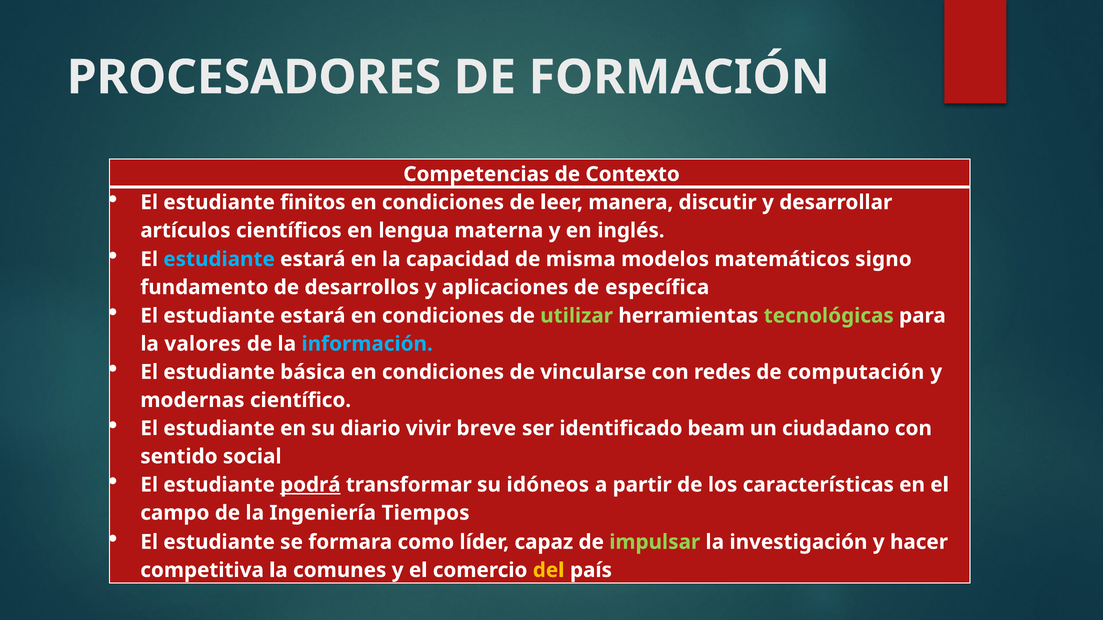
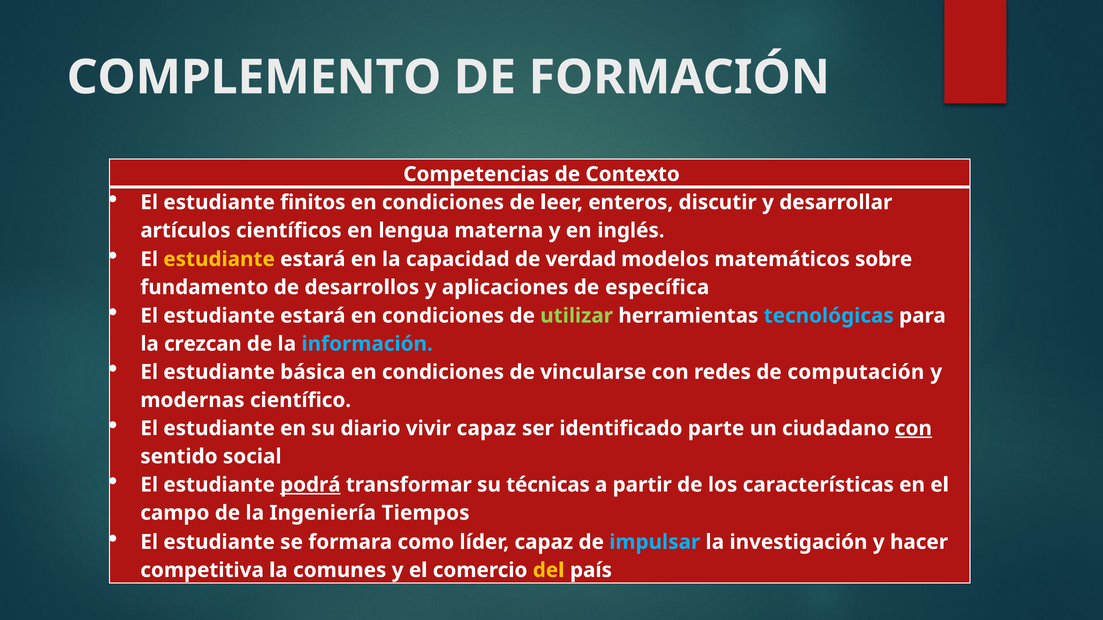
PROCESADORES: PROCESADORES -> COMPLEMENTO (254, 77)
manera: manera -> enteros (631, 202)
estudiante colour: light blue -> yellow (219, 259)
misma: misma -> verdad (581, 259)
signo: signo -> sobre (884, 259)
tecnológicas colour: light green -> light blue (829, 316)
valores: valores -> crezcan (203, 344)
vivir breve: breve -> capaz (486, 429)
beam: beam -> parte (716, 429)
con underline: none -> present (913, 429)
idóneos: idóneos -> técnicas (548, 485)
impulsar colour: light green -> light blue (655, 542)
